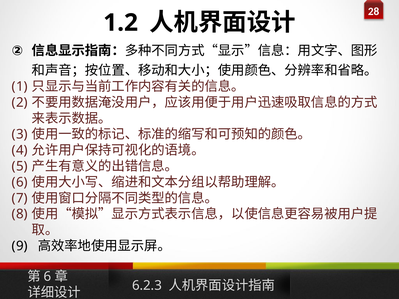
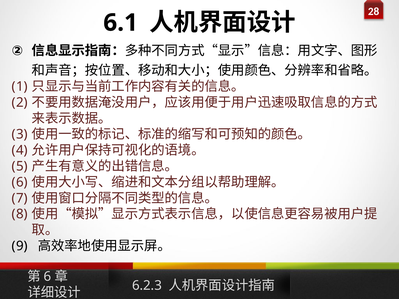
1.2: 1.2 -> 6.1 (121, 23)
